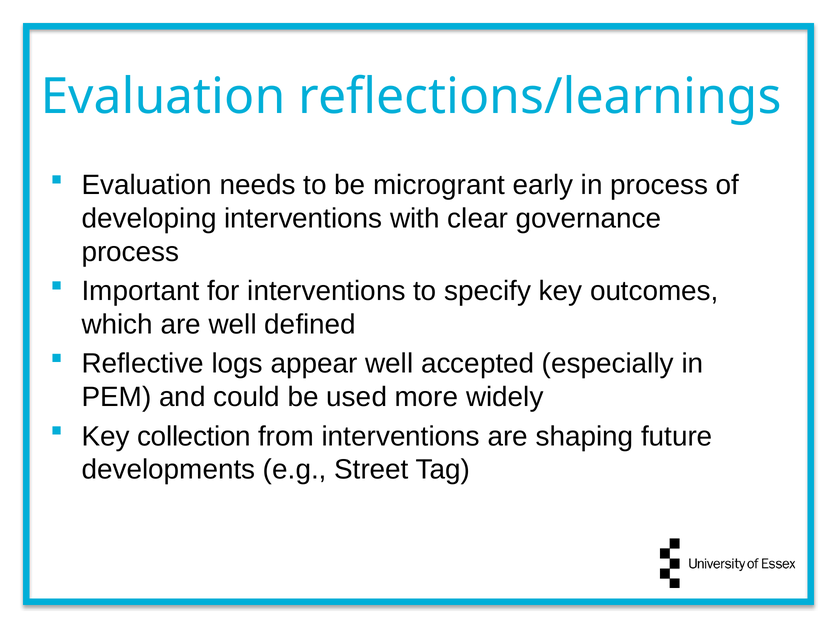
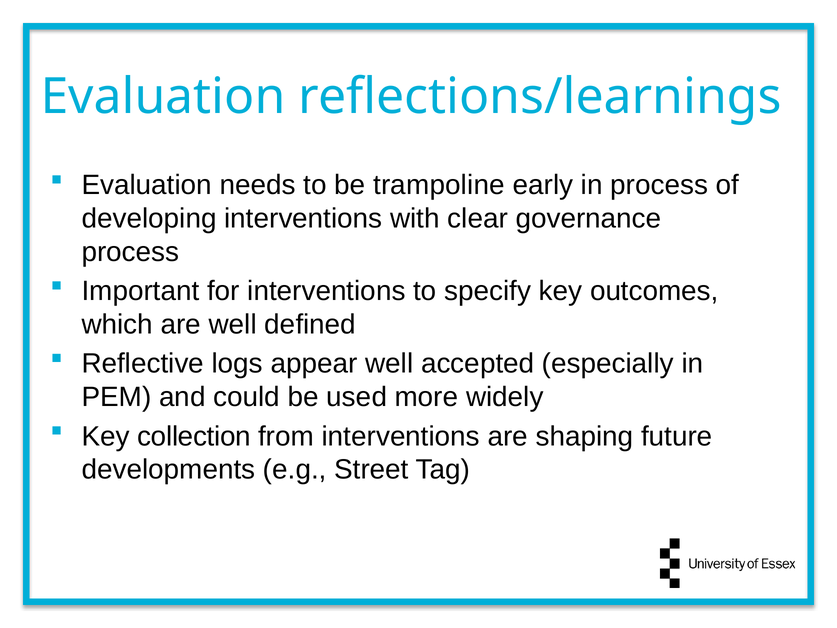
microgrant: microgrant -> trampoline (439, 185)
